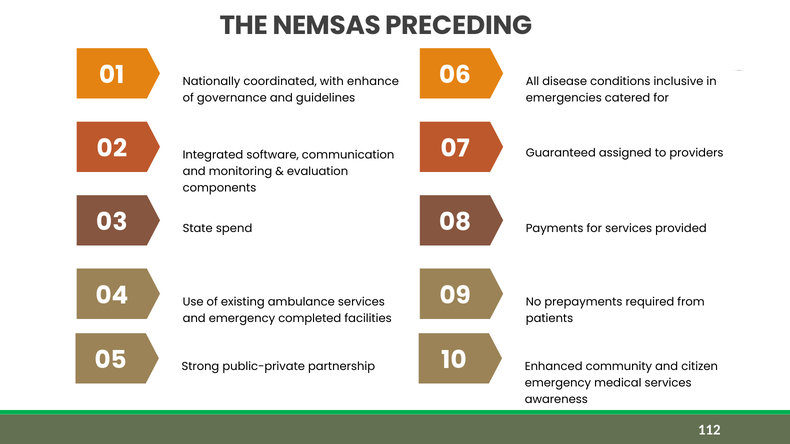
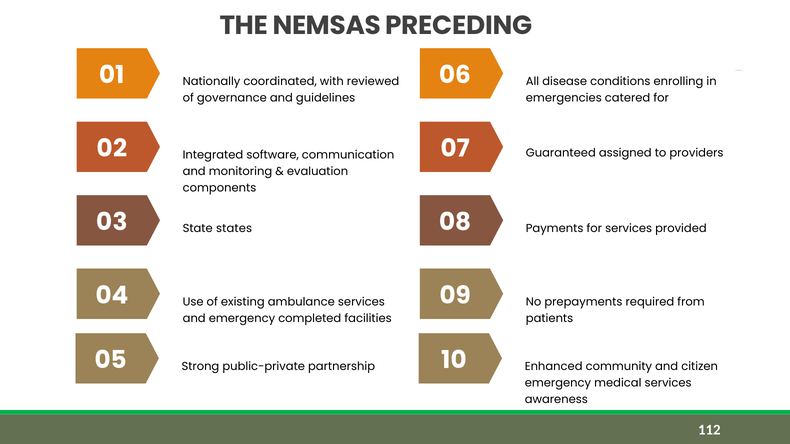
enhance: enhance -> reviewed (373, 82)
inclusive: inclusive -> enrolling (678, 82)
spend: spend -> states (234, 229)
